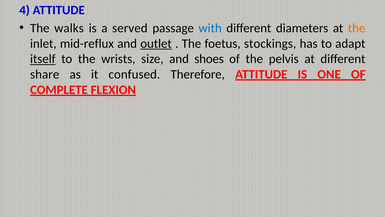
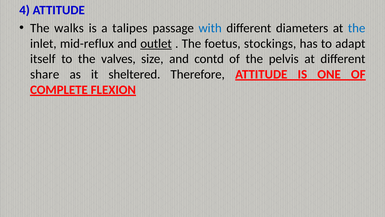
served: served -> talipes (130, 28)
the colour: orange -> blue (357, 28)
itself underline: present -> none (43, 59)
wrists: wrists -> valves (118, 59)
shoes: shoes -> contd (209, 59)
confused: confused -> sheltered (134, 74)
